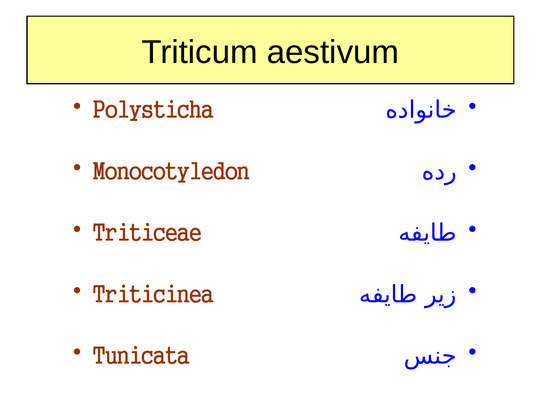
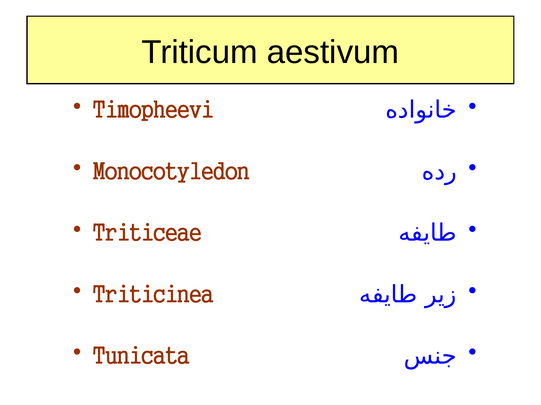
Polysticha: Polysticha -> Timopheevi (153, 110)
